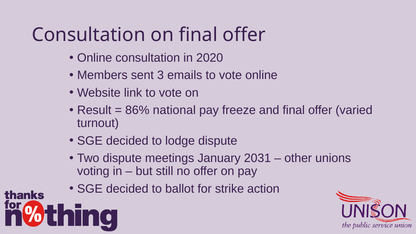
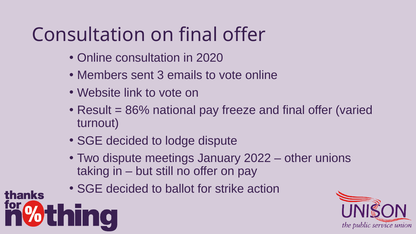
2031: 2031 -> 2022 (257, 158)
voting: voting -> taking (93, 171)
